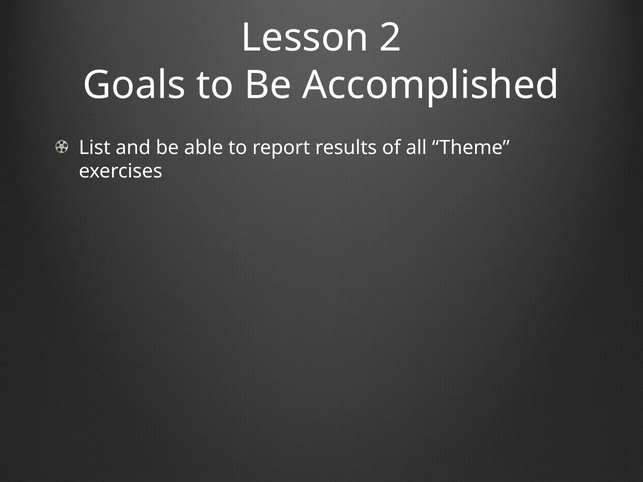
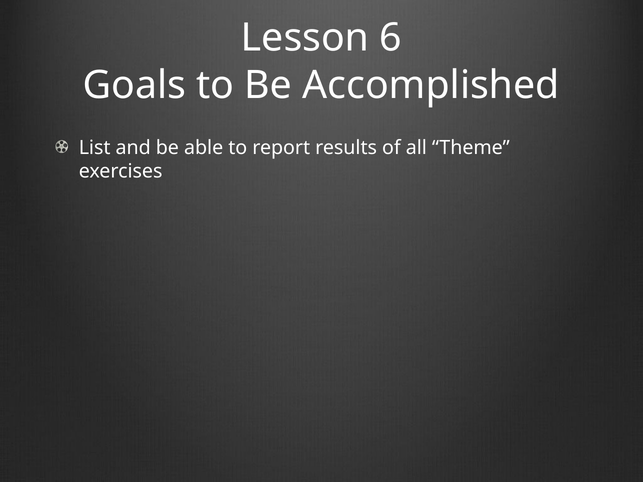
2: 2 -> 6 (391, 38)
